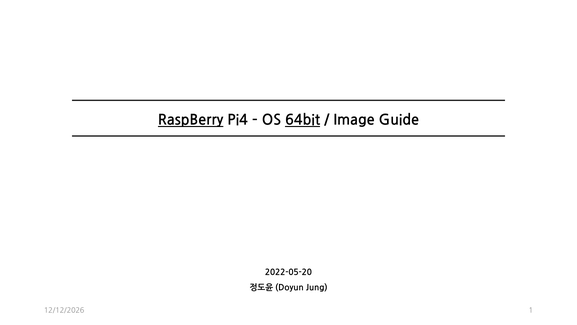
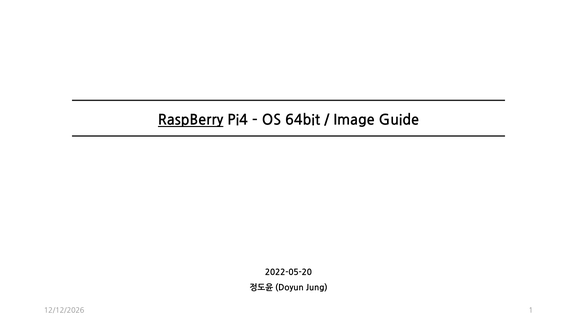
64bit underline: present -> none (303, 120)
